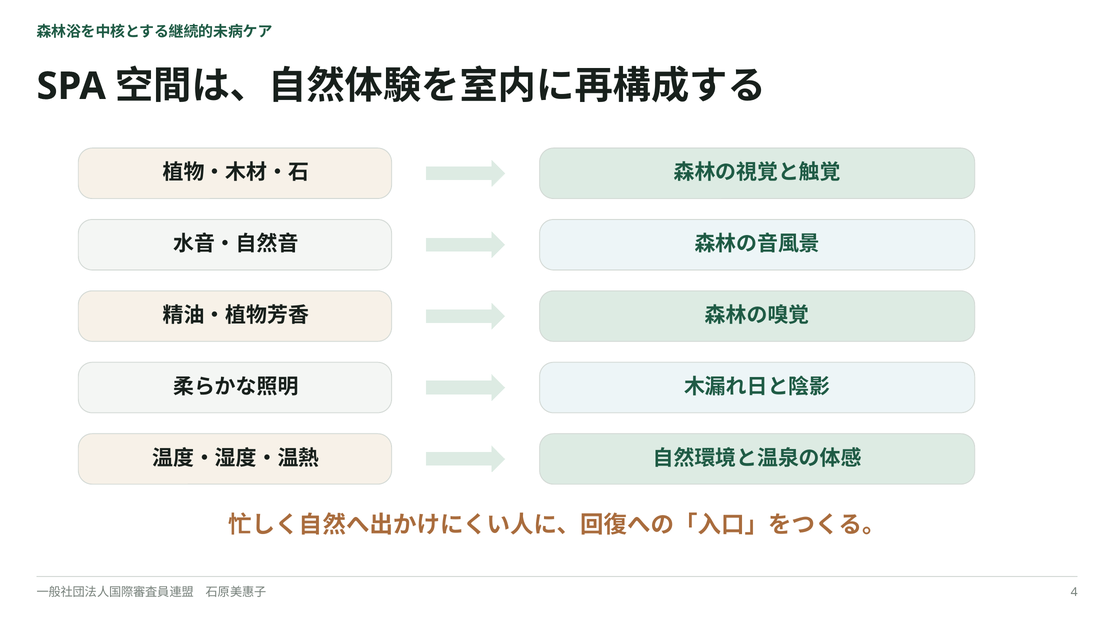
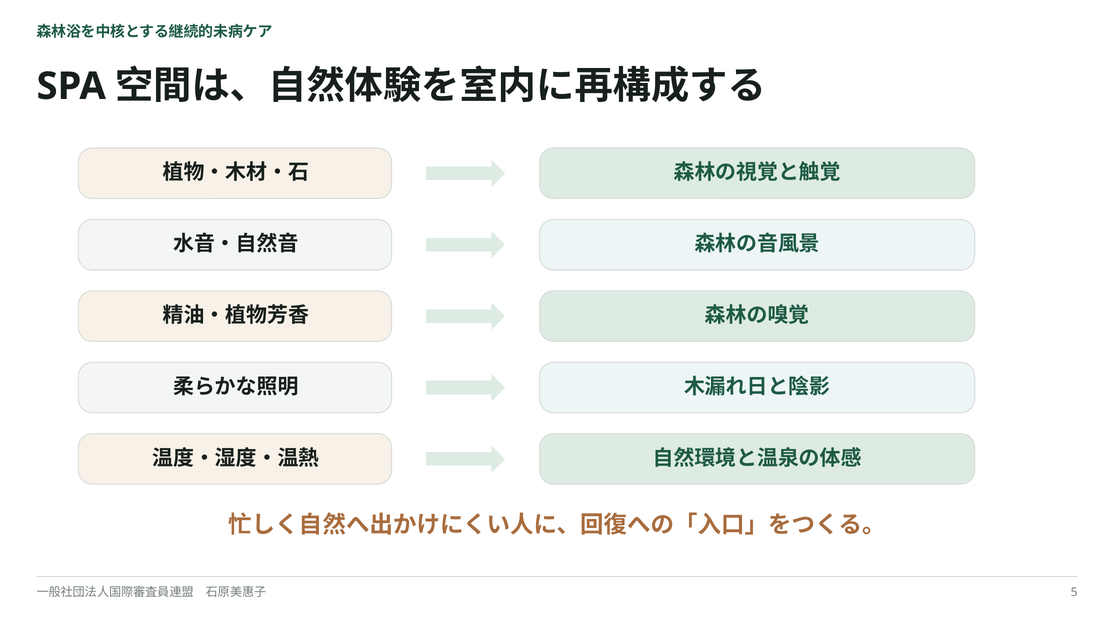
4: 4 -> 5 (1074, 592)
